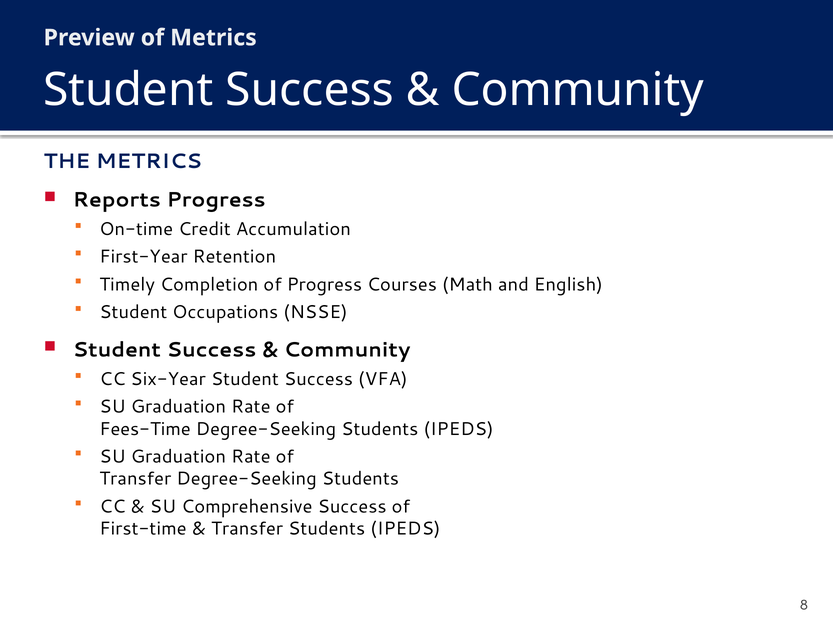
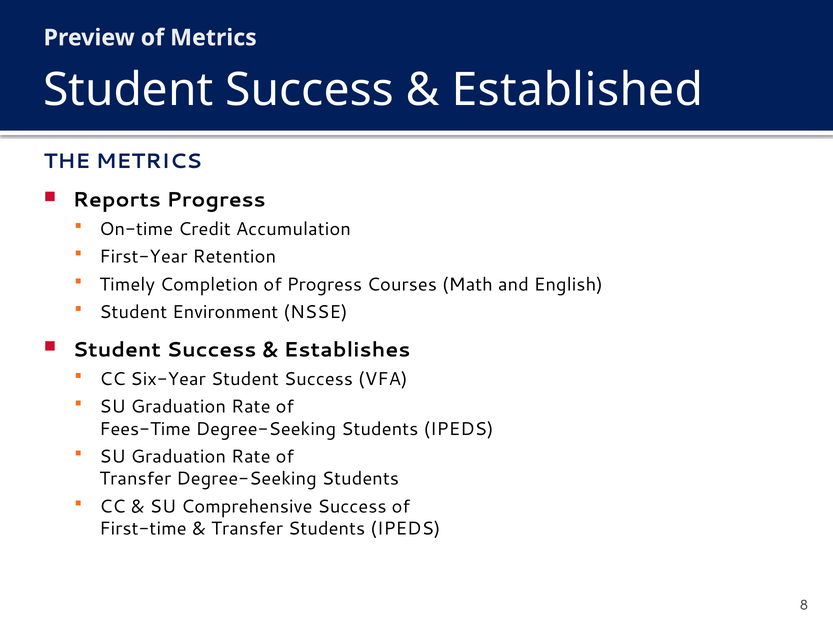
Community: Community -> Established (578, 90)
Occupations: Occupations -> Environment (225, 312)
Community: Community -> Establishes (347, 350)
